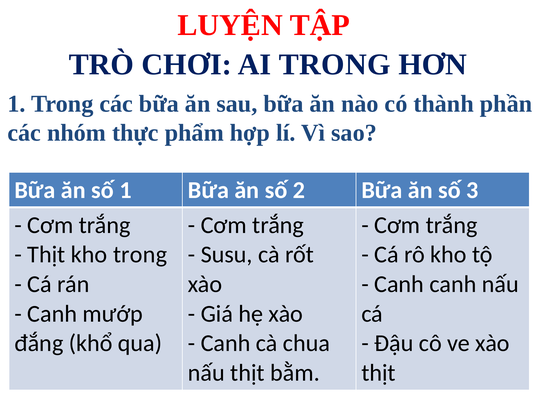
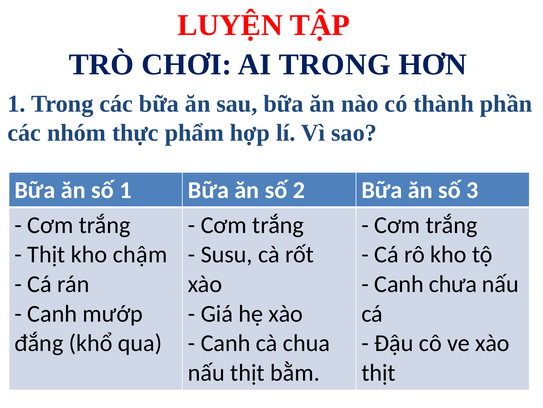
kho trong: trong -> chậm (140, 254)
Canh canh: canh -> chưa (453, 284)
